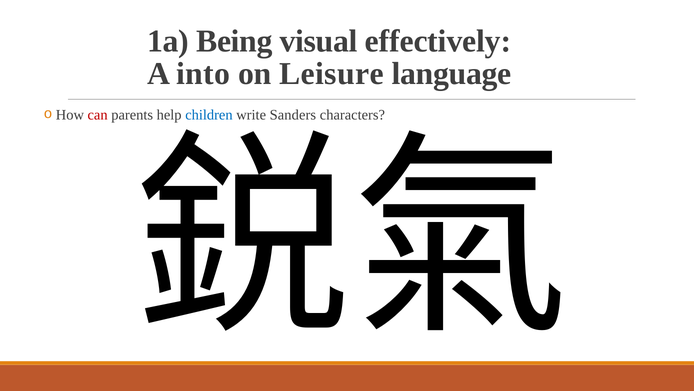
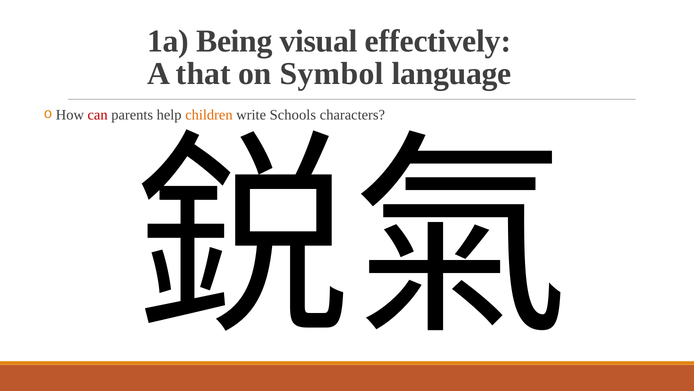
into: into -> that (203, 74)
Leisure: Leisure -> Symbol (332, 74)
children colour: blue -> orange (209, 115)
Sanders: Sanders -> Schools (293, 115)
